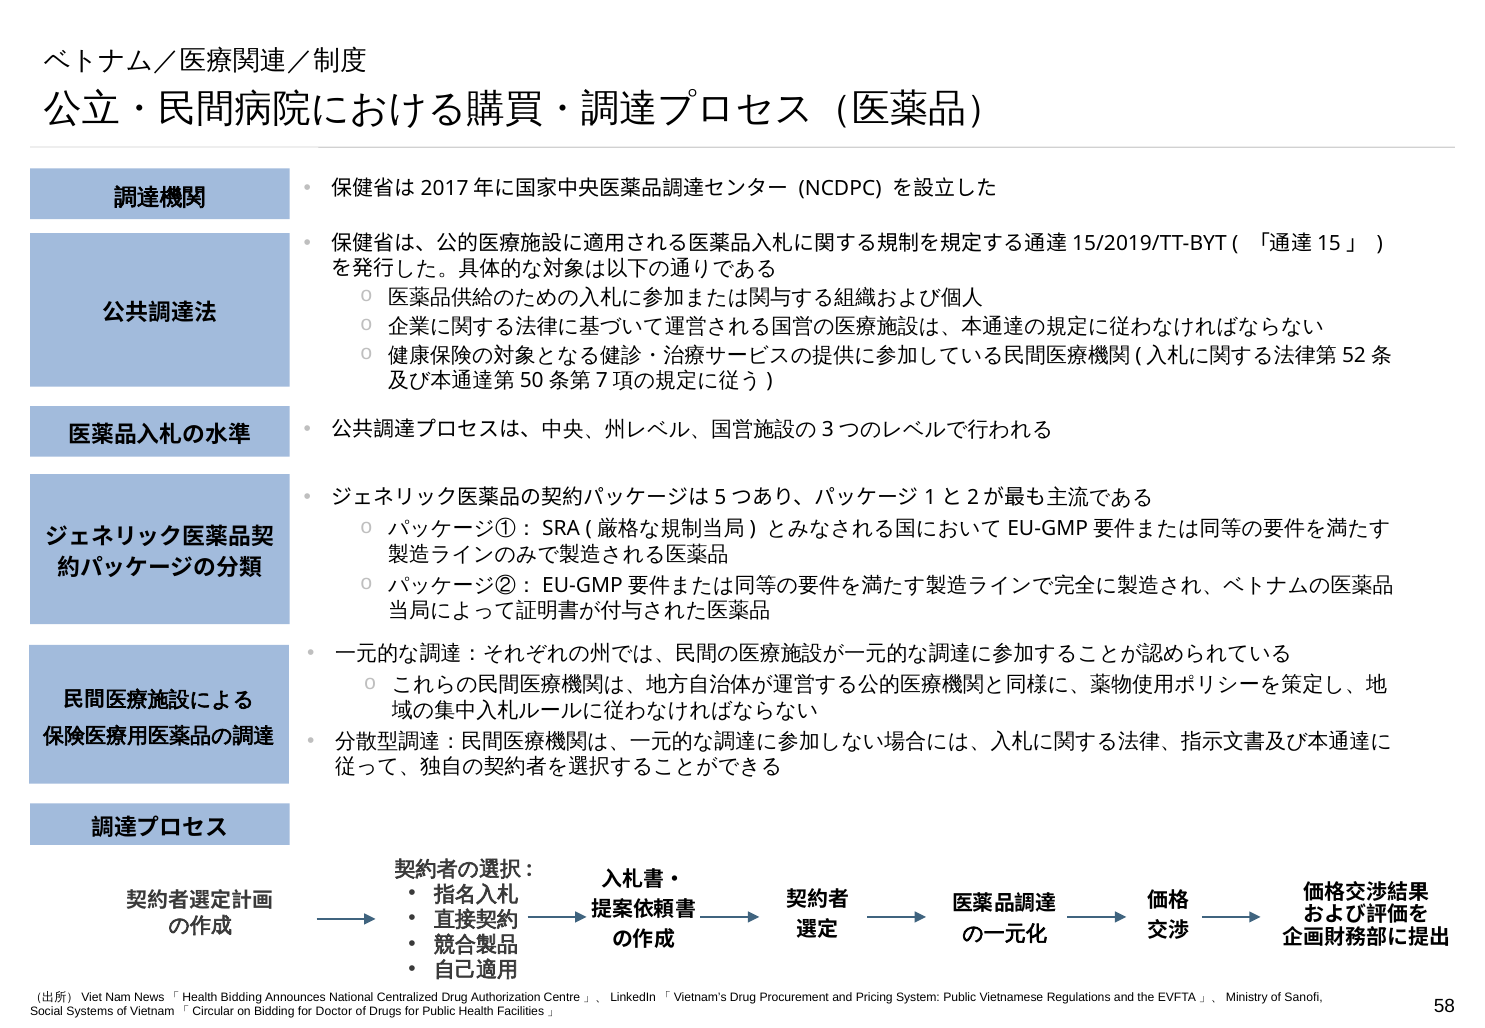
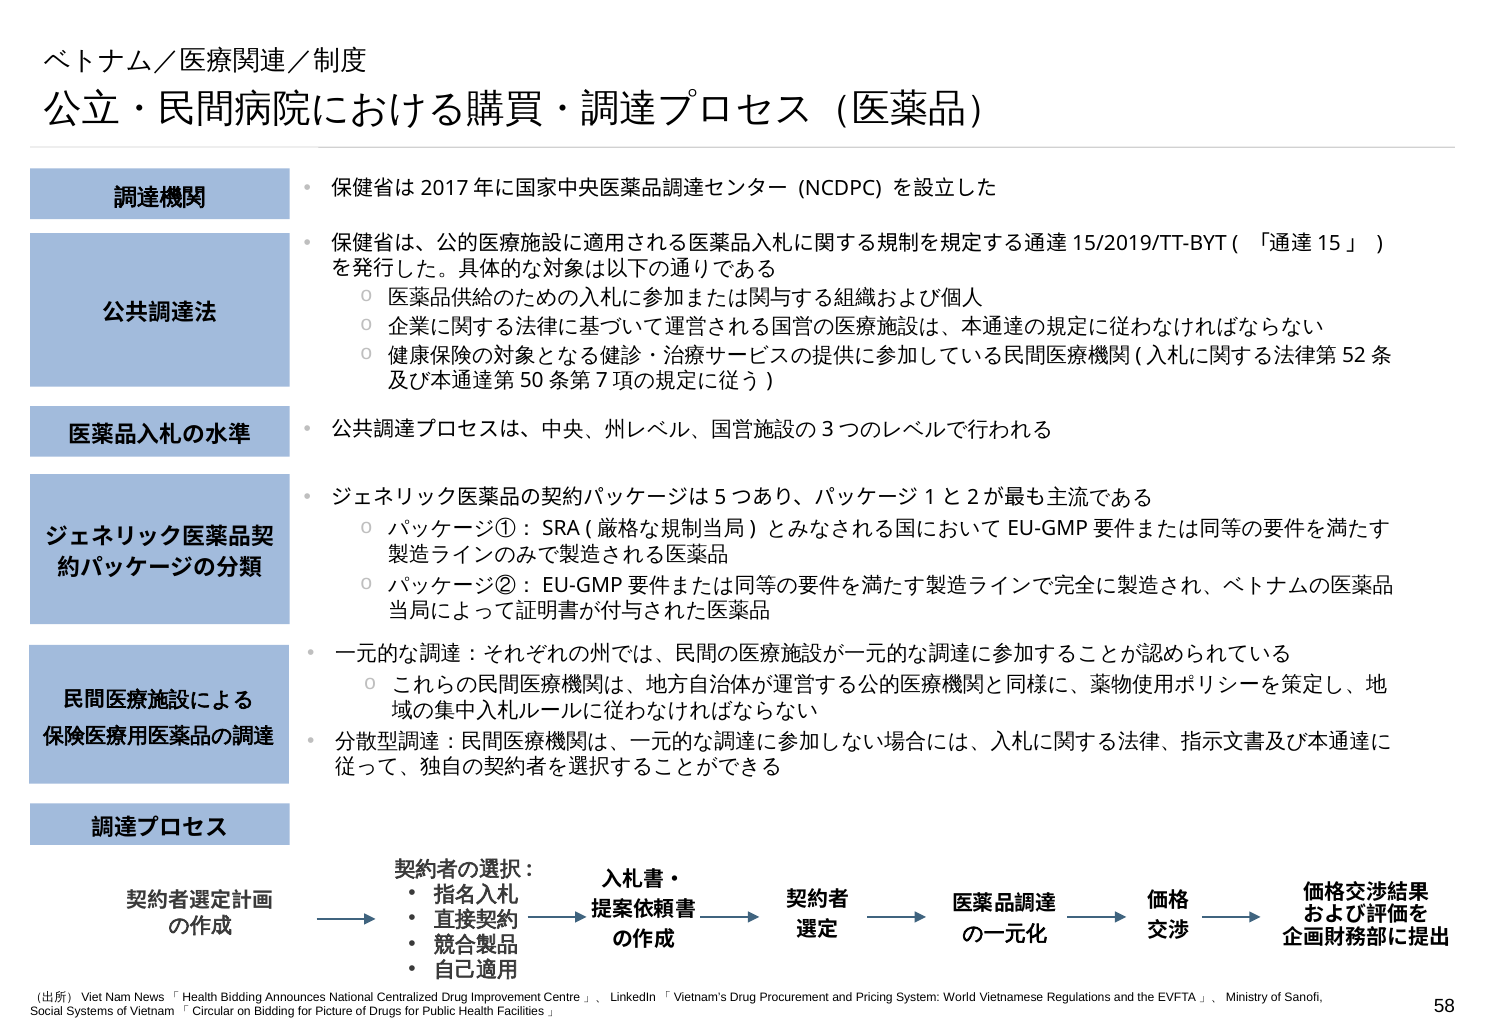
Authorization: Authorization -> Improvement (506, 997)
System Public: Public -> World (960, 997)
Doctor: Doctor -> Picture (334, 1012)
